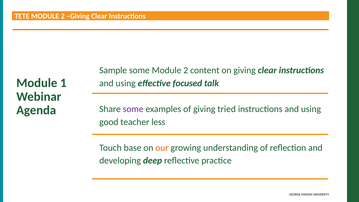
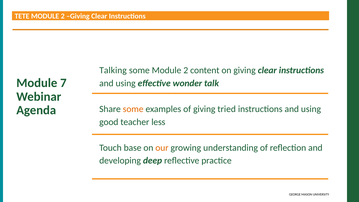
Sample: Sample -> Talking (113, 70)
1: 1 -> 7 (63, 83)
focused: focused -> wonder (187, 83)
some colour: purple -> orange (133, 109)
